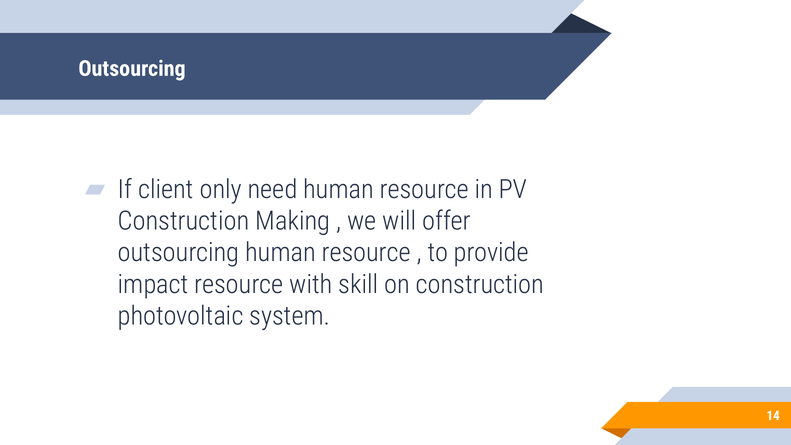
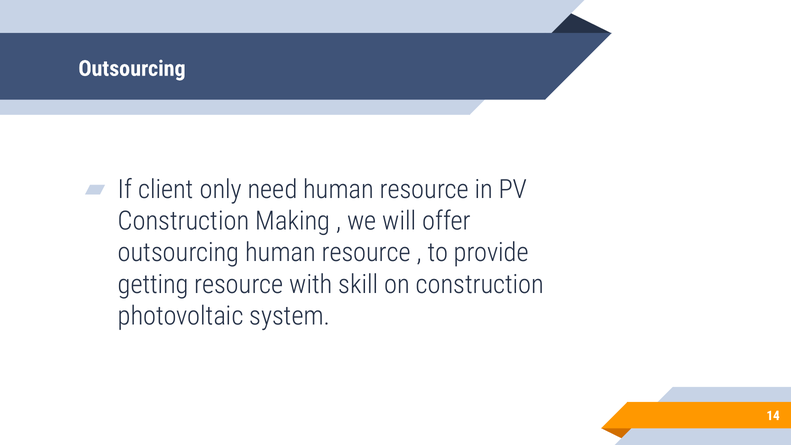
impact: impact -> getting (153, 284)
